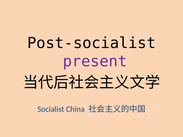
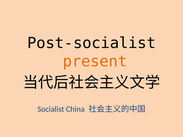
present colour: purple -> orange (95, 61)
